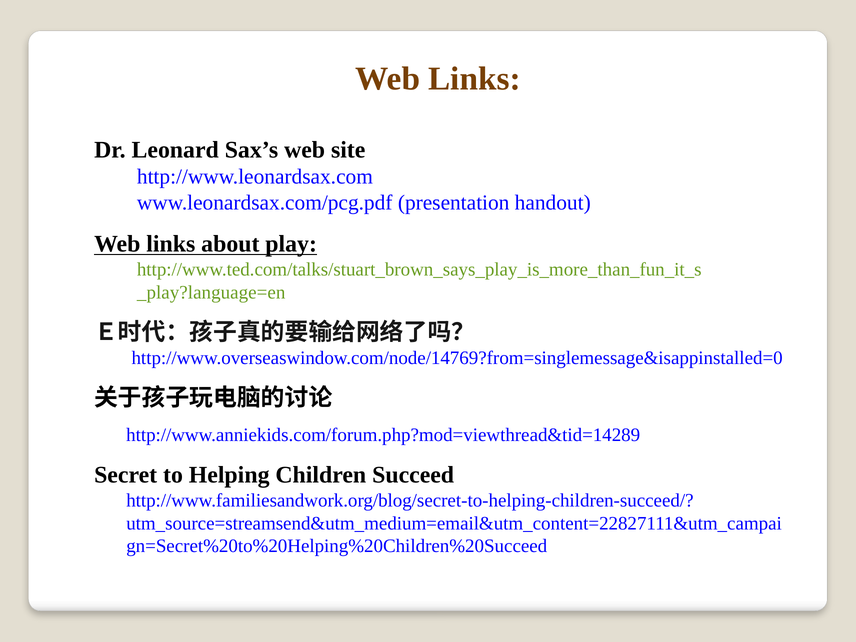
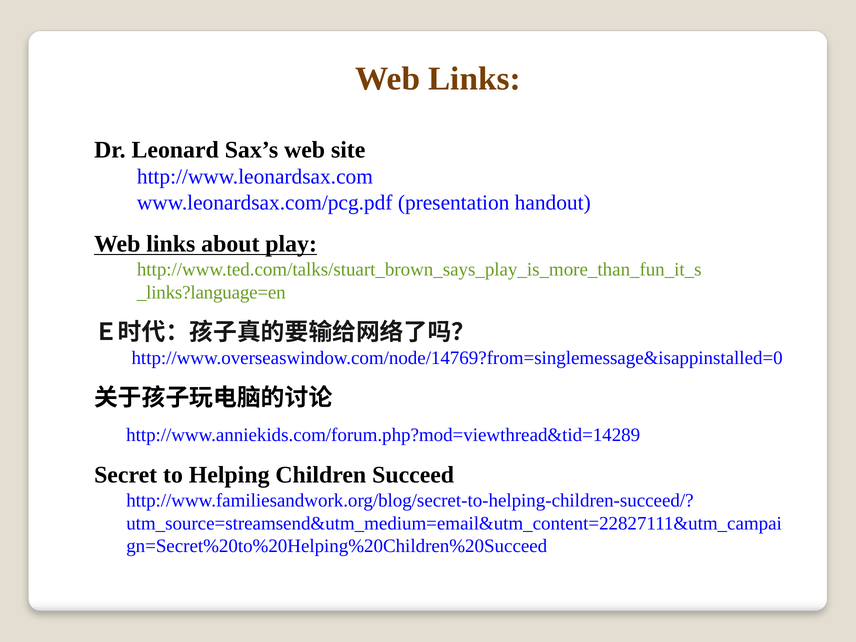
_play?language=en: _play?language=en -> _links?language=en (211, 292)
